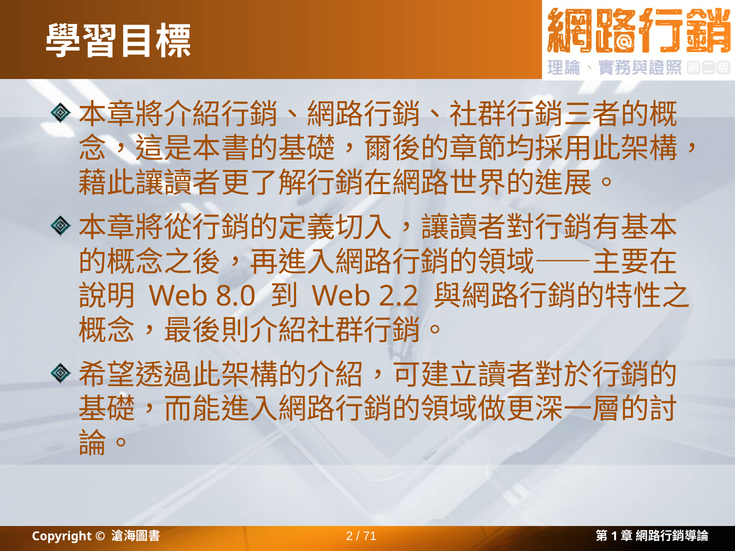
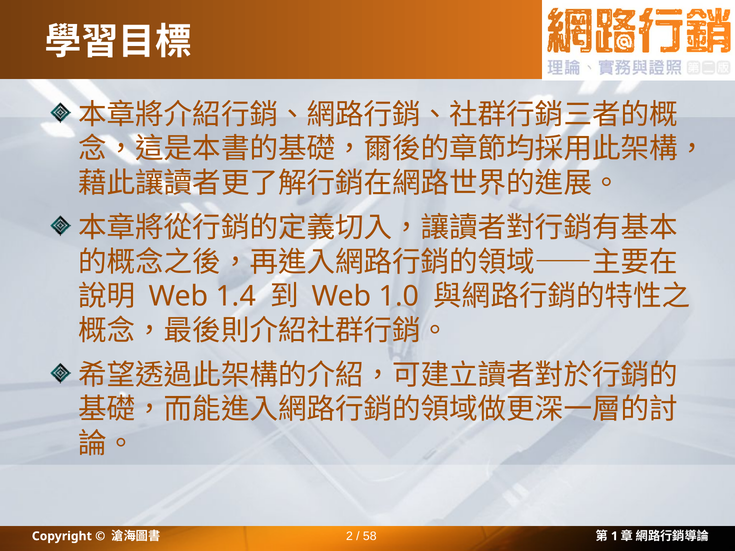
8.0: 8.0 -> 1.4 (236, 297)
2.2: 2.2 -> 1.0 (399, 297)
71: 71 -> 58 (370, 536)
